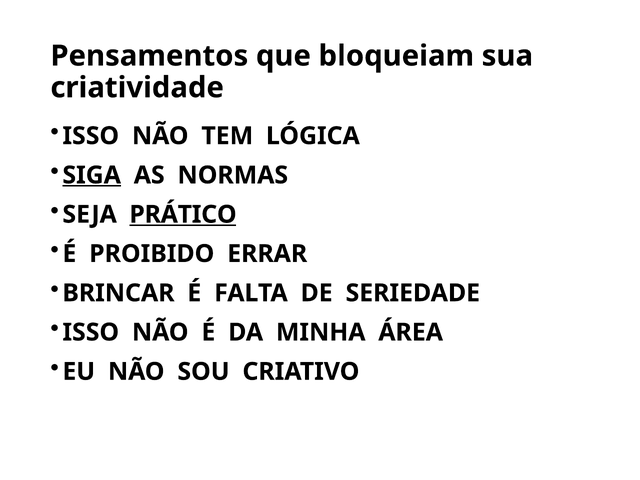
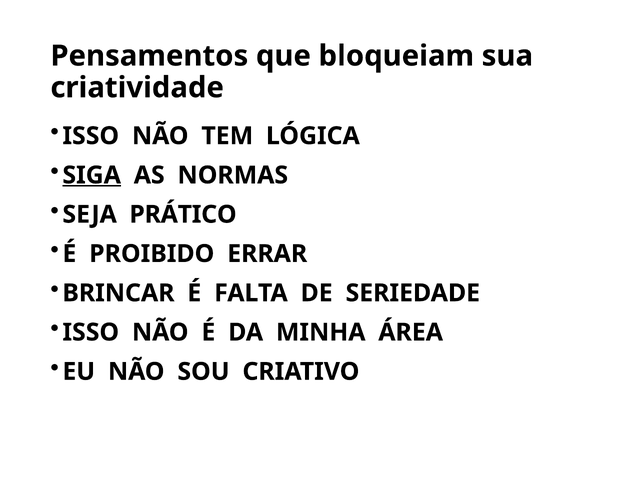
PRÁTICO underline: present -> none (183, 214)
